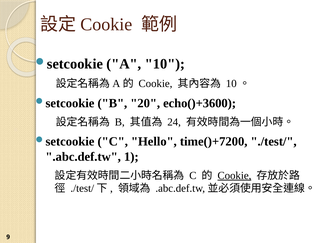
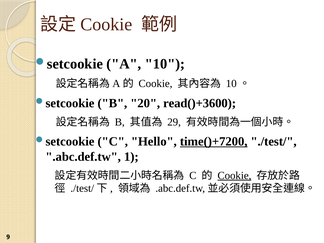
echo()+3600: echo()+3600 -> read()+3600 (200, 103)
24: 24 -> 29 (174, 122)
time()+7200 underline: none -> present (214, 142)
